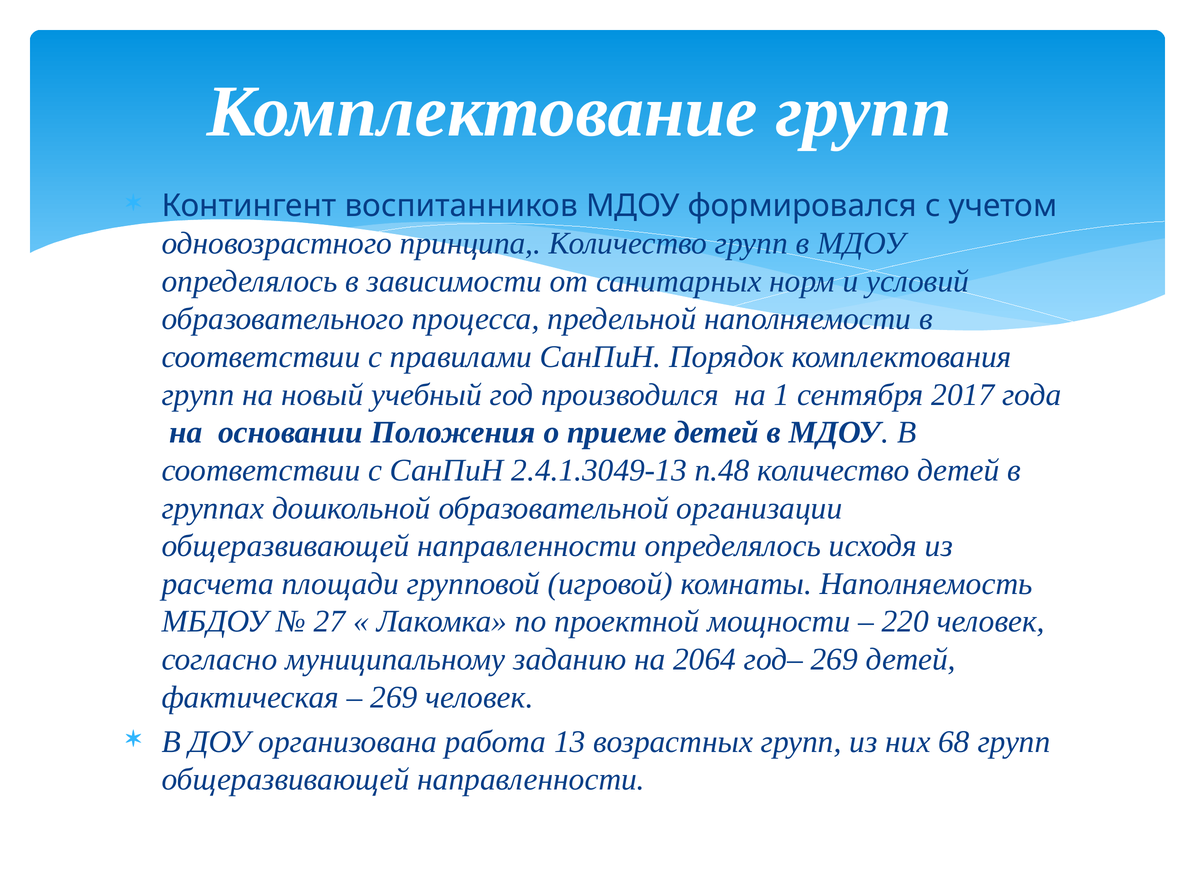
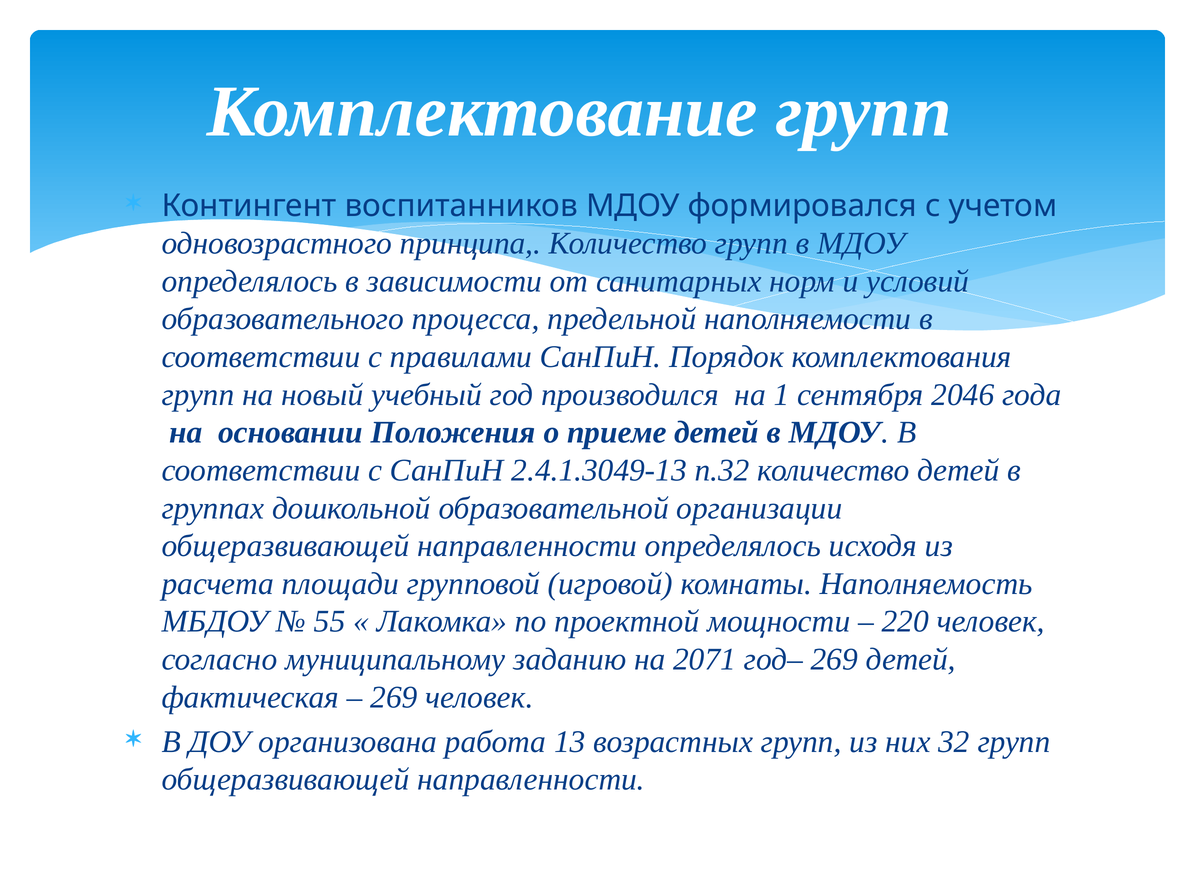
2017: 2017 -> 2046 (963, 394)
п.48: п.48 -> п.32 (722, 470)
27: 27 -> 55 (330, 621)
2064: 2064 -> 2071 (705, 659)
68: 68 -> 32 (954, 741)
